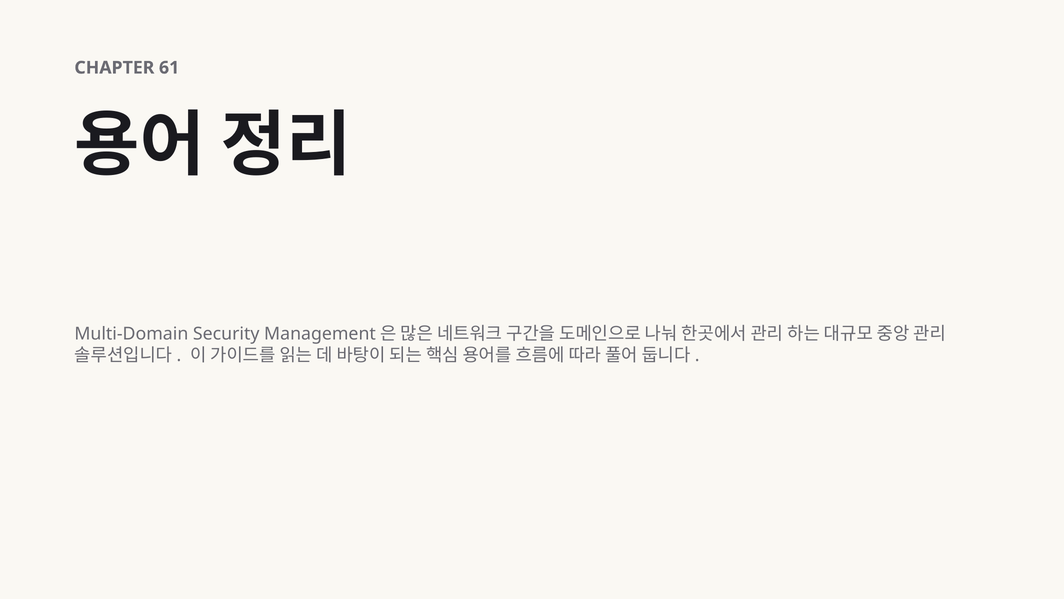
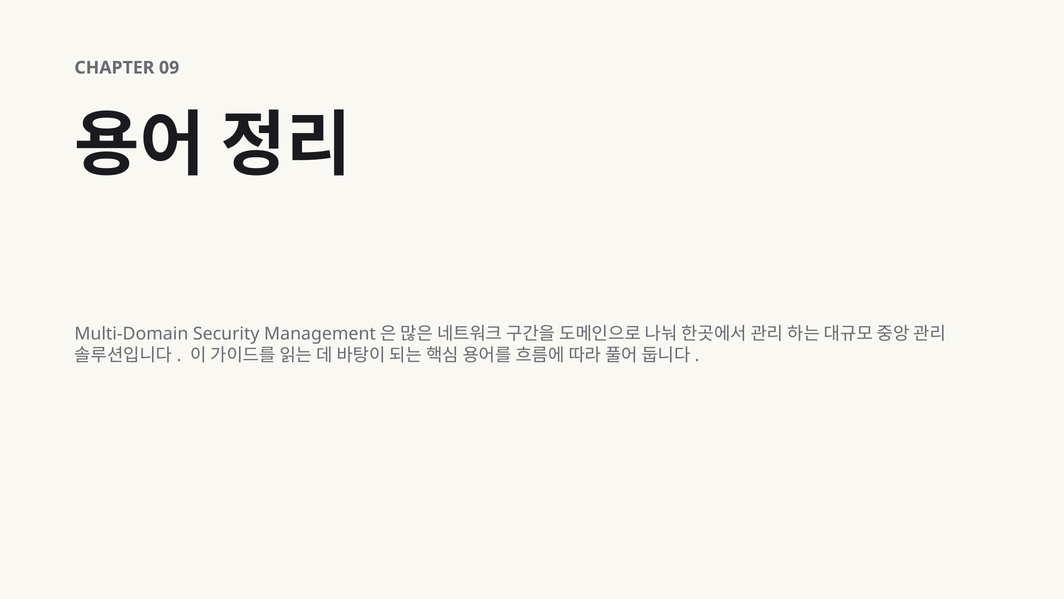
61: 61 -> 09 (169, 68)
